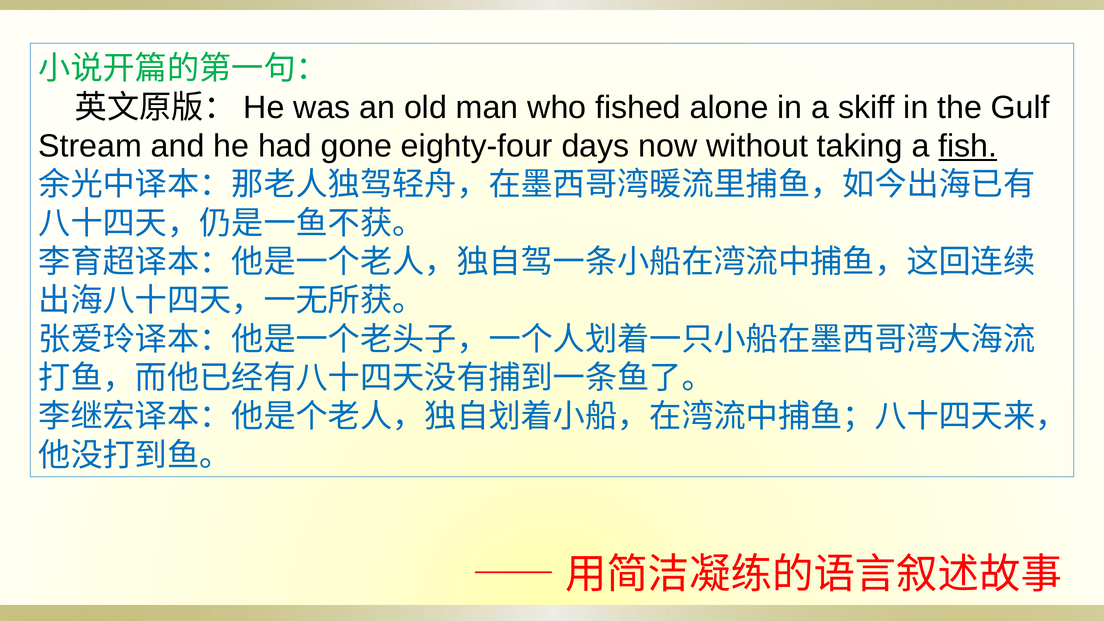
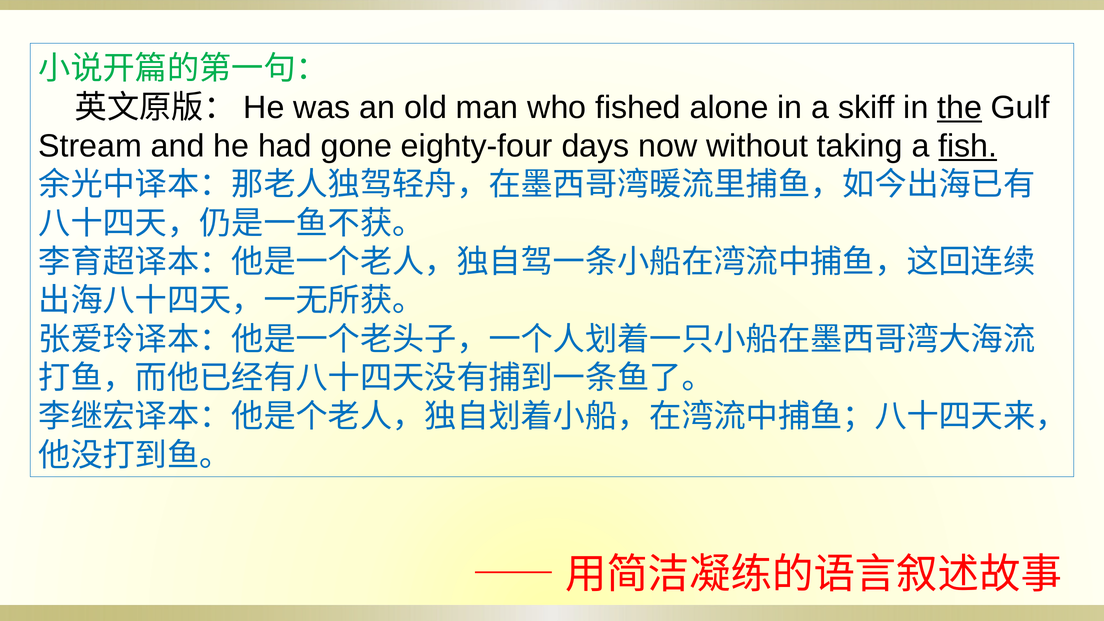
the underline: none -> present (960, 107)
